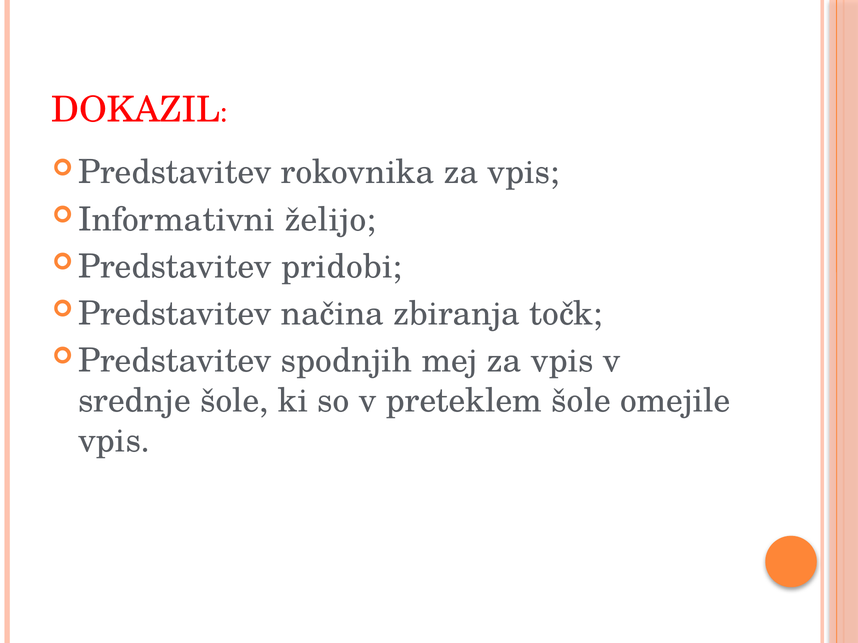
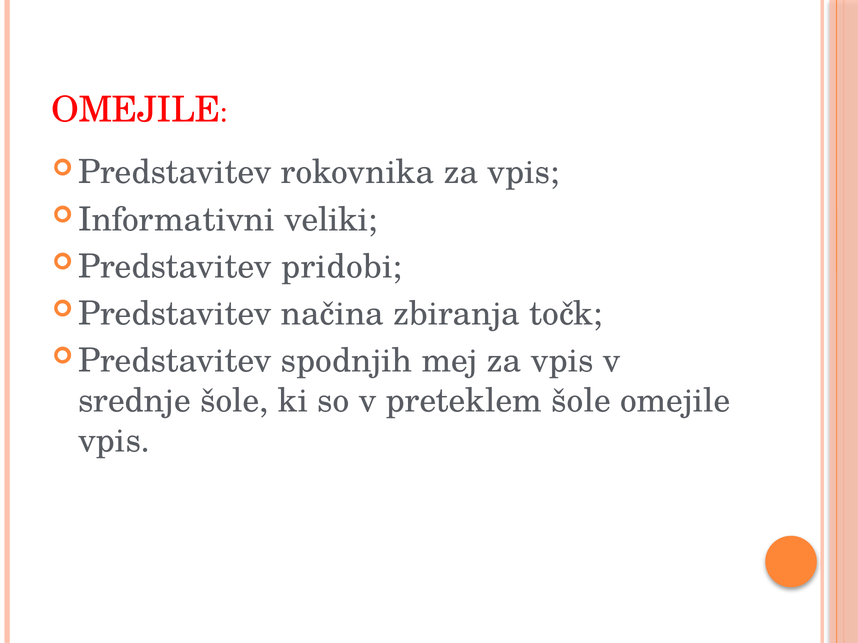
DOKAZIL: DOKAZIL -> OMEJILE (136, 110)
želijo: želijo -> veliki (331, 220)
